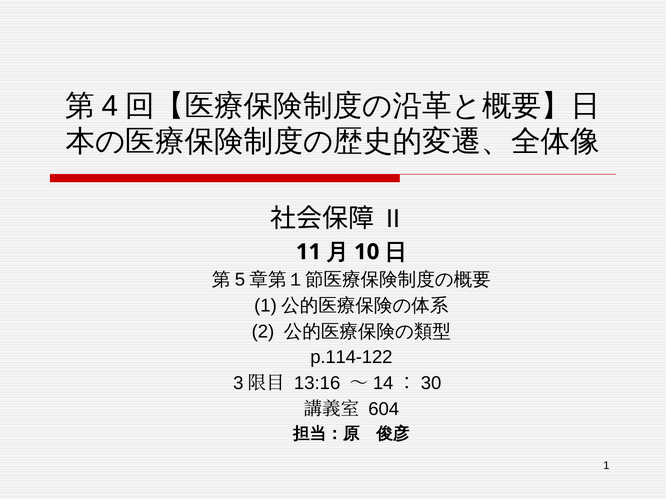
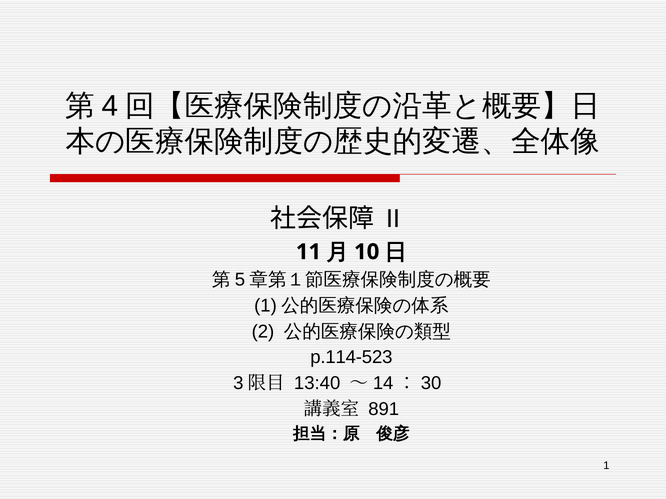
p.114-122: p.114-122 -> p.114-523 (351, 358)
13:16: 13:16 -> 13:40 (317, 384)
604: 604 -> 891 (384, 409)
